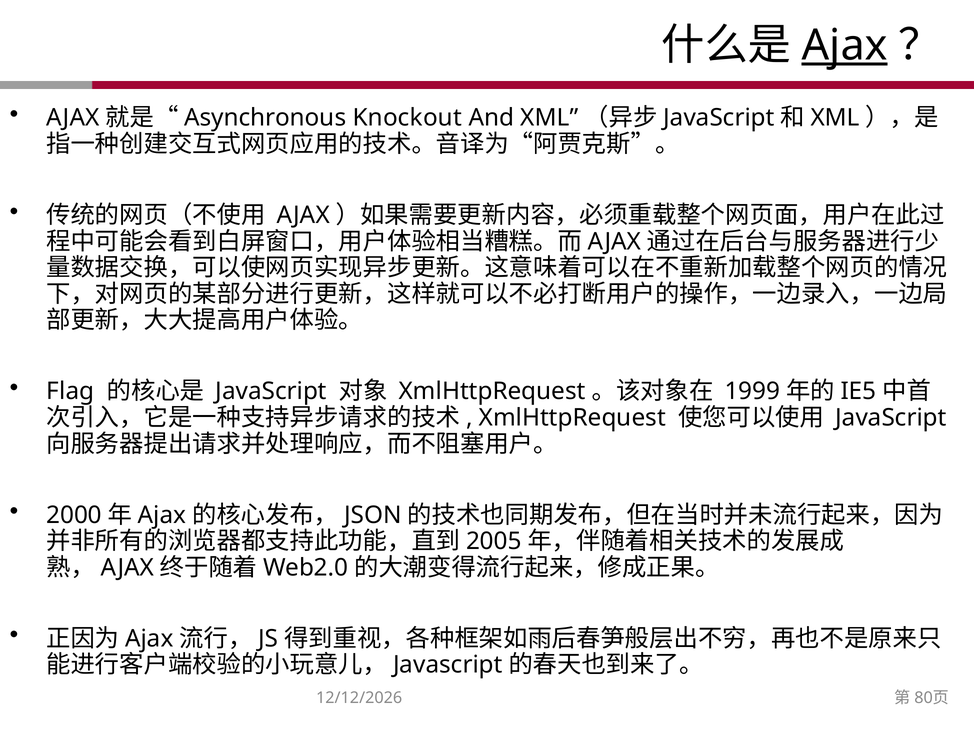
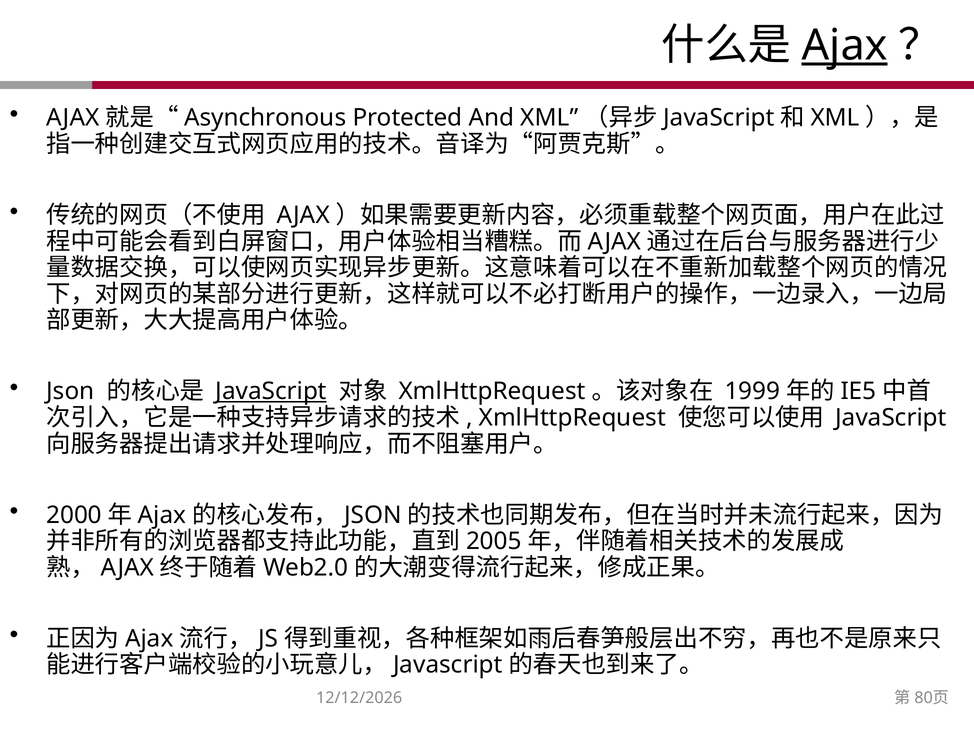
Knockout: Knockout -> Protected (407, 118)
Flag: Flag -> Json (70, 392)
JavaScript underline: none -> present (271, 392)
